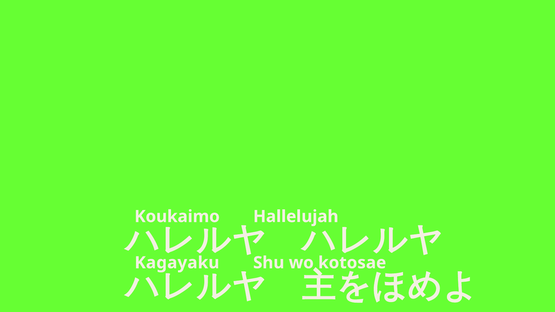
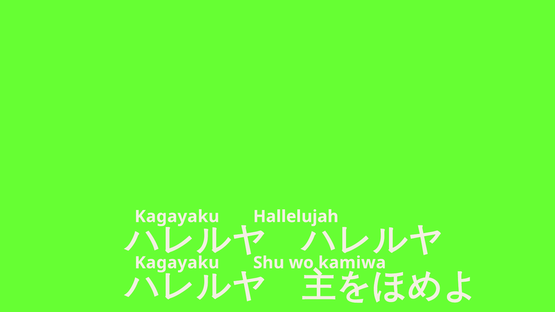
Koukaimo: Koukaimo -> Kagayaku (177, 217)
kotosae: kotosae -> kamiwa (352, 263)
